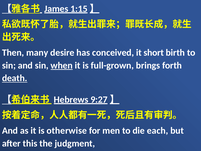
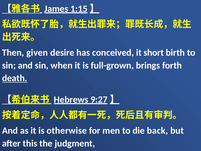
many: many -> given (37, 53)
when underline: present -> none (62, 65)
each: each -> back (158, 130)
